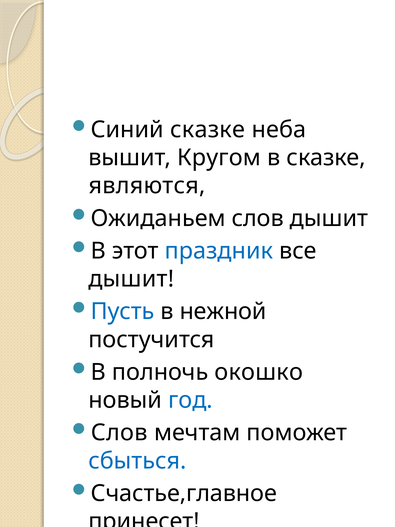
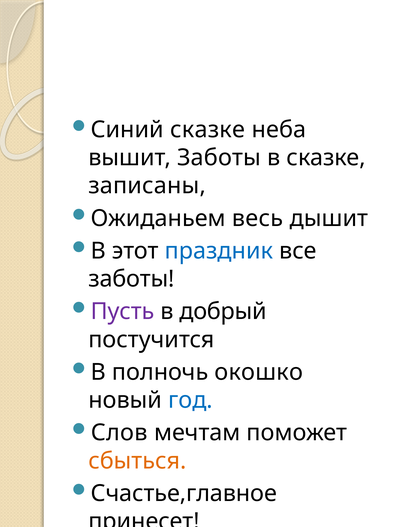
вышит Кругом: Кругом -> Заботы (219, 158)
являются: являются -> записаны (147, 186)
Ожиданьем слов: слов -> весь (258, 218)
дышит: дышит -> заботы (131, 279)
Пусть colour: blue -> purple (122, 311)
нежной: нежной -> добрый (223, 311)
сбыться colour: blue -> orange (137, 460)
